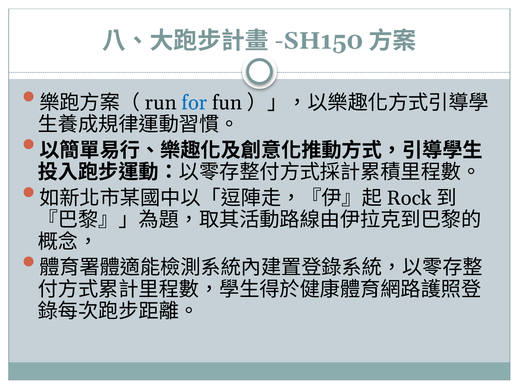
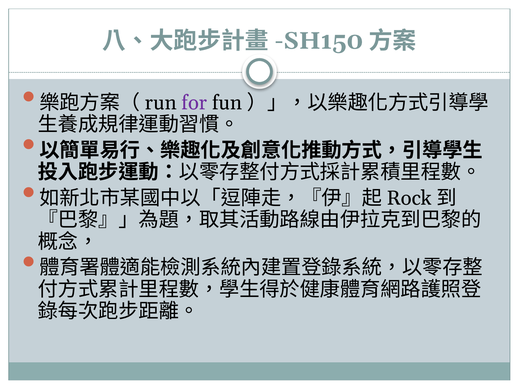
for colour: blue -> purple (194, 103)
